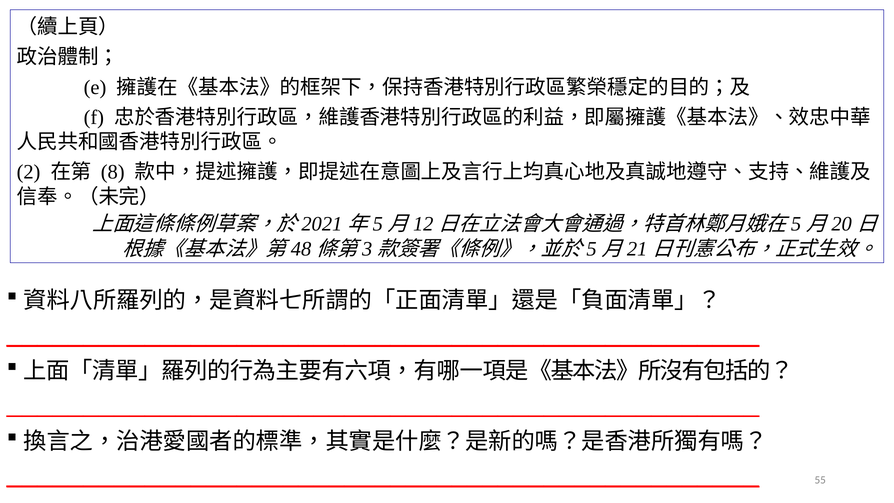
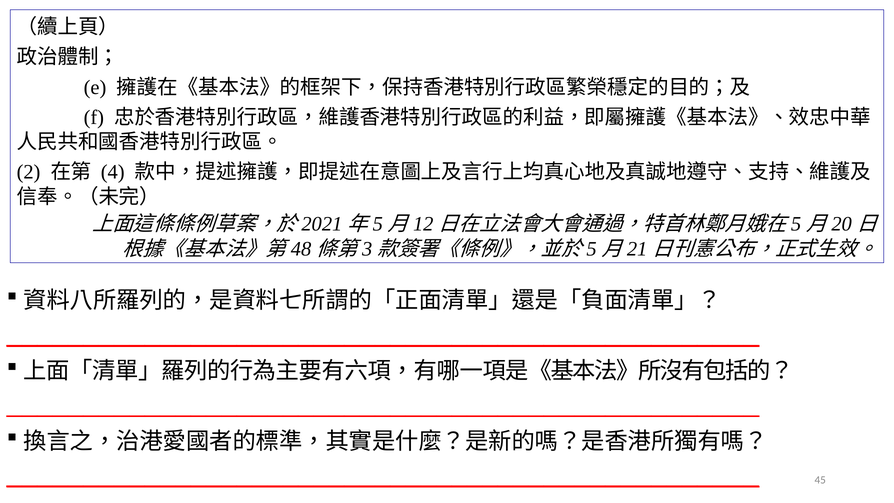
8: 8 -> 4 (113, 172)
55: 55 -> 45 (820, 480)
